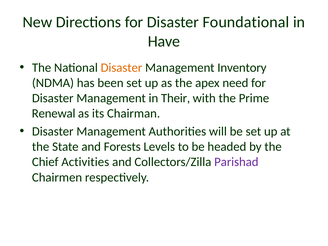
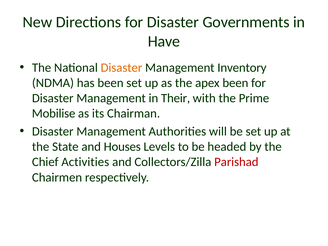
Foundational: Foundational -> Governments (246, 22)
apex need: need -> been (235, 83)
Renewal: Renewal -> Mobilise (54, 114)
Forests: Forests -> Houses (122, 147)
Parishad colour: purple -> red (236, 162)
